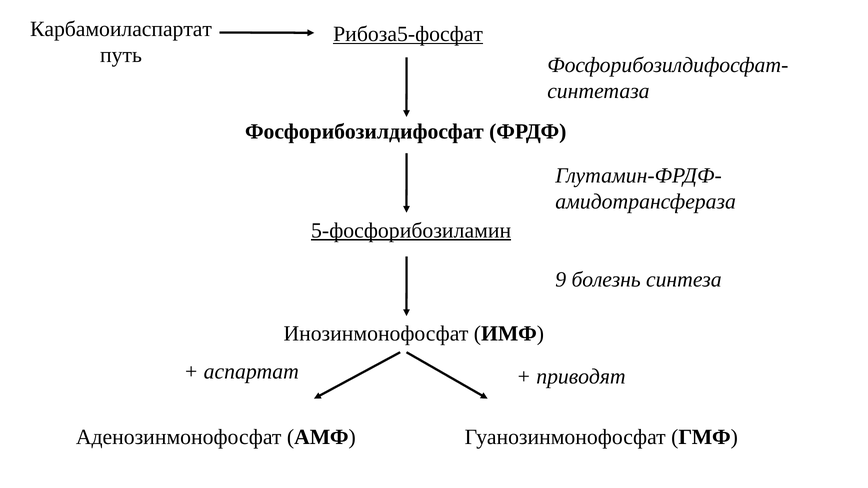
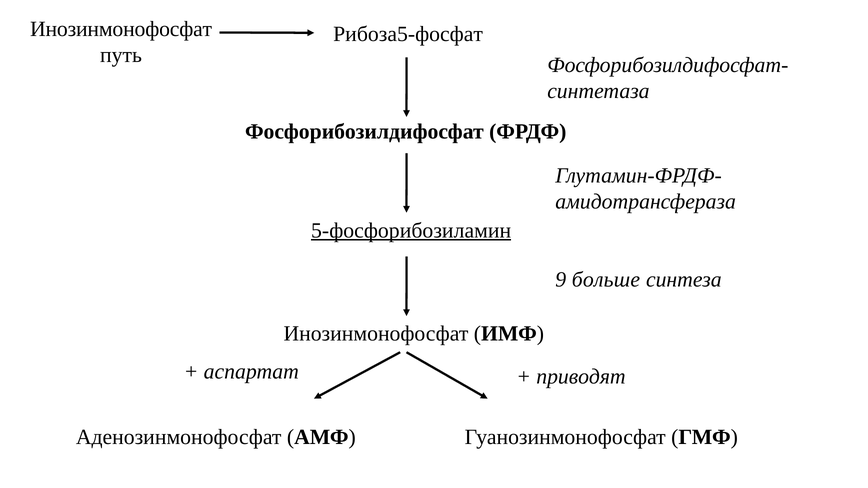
Карбамоиласпартат: Карбамоиласпартат -> Инозинмонофосфат (121, 29)
Рибоза5-фосфат underline: present -> none (408, 34)
болезнь: болезнь -> больше (606, 280)
